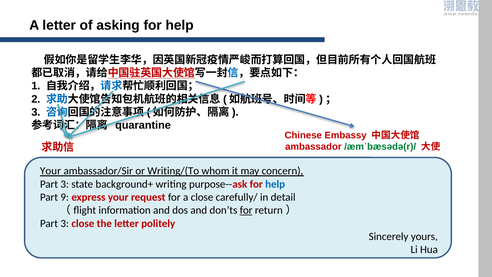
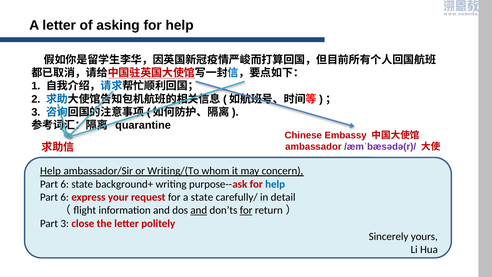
/æmˈbæsədə(r)/ colour: green -> purple (380, 147)
Your: Your -> Help (51, 171)
3: 3 -> 6 (65, 184)
9: 9 -> 6 (65, 197)
a close: close -> state (202, 197)
and underline: none -> present (199, 210)
